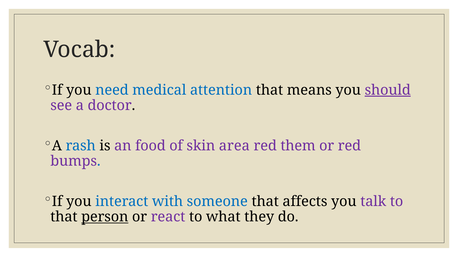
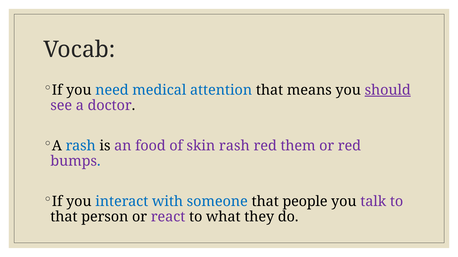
skin area: area -> rash (234, 146)
affects: affects -> people (305, 202)
person underline: present -> none (105, 217)
